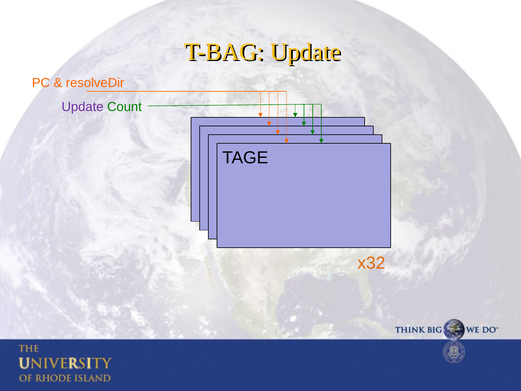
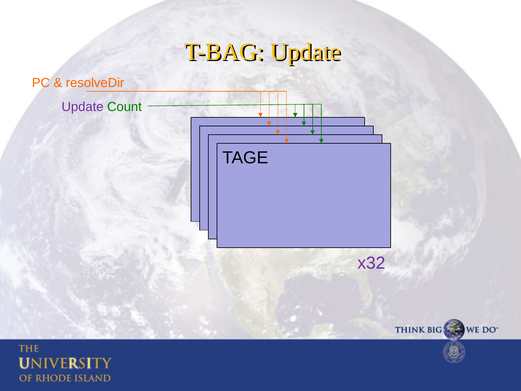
x32 colour: orange -> purple (371, 263)
